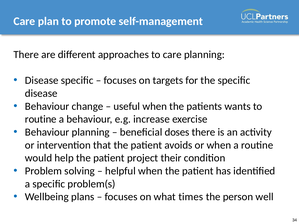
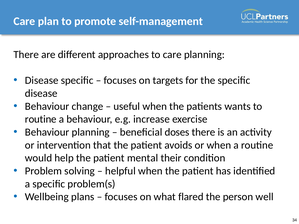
project: project -> mental (143, 158)
times: times -> flared (191, 197)
